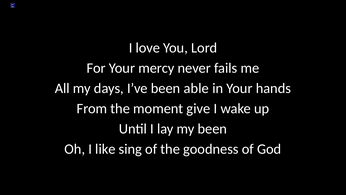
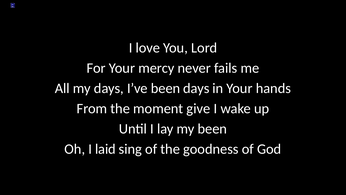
been able: able -> days (196, 88)
like: like -> laid (105, 149)
